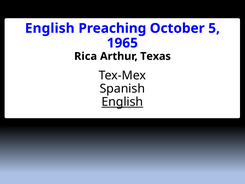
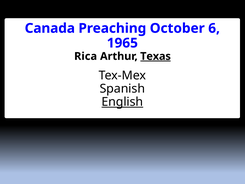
English: English -> Canada (50, 28)
5: 5 -> 6 (214, 28)
Texas underline: none -> present (156, 56)
